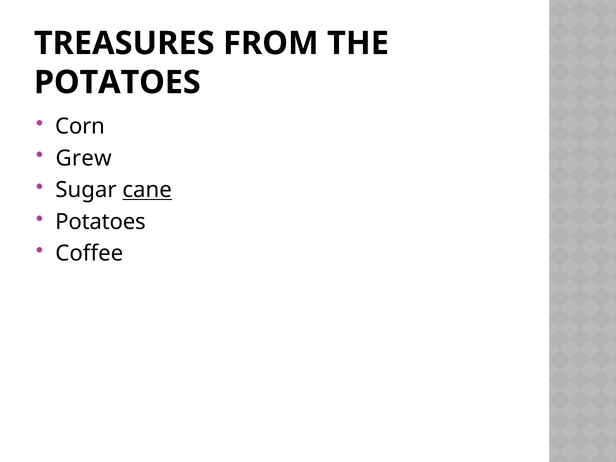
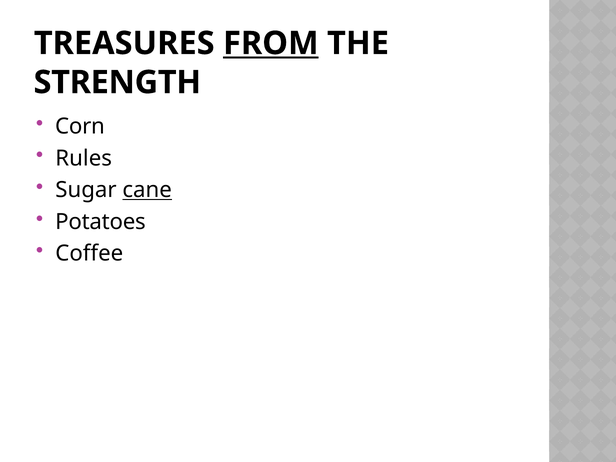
FROM underline: none -> present (271, 43)
POTATOES: POTATOES -> STRENGTH (117, 82)
Grew: Grew -> Rules (84, 158)
